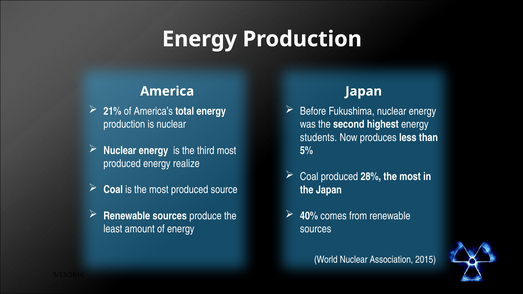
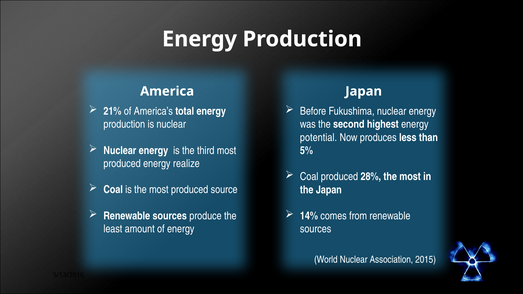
students: students -> potential (319, 138)
40%: 40% -> 14% (309, 216)
